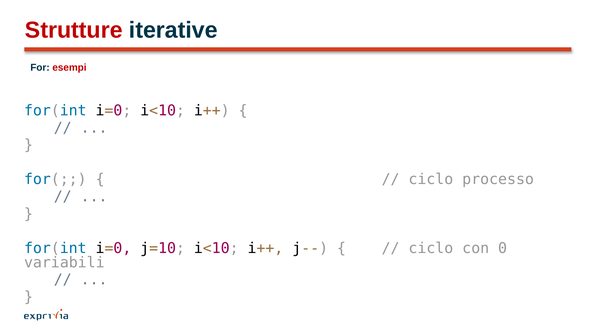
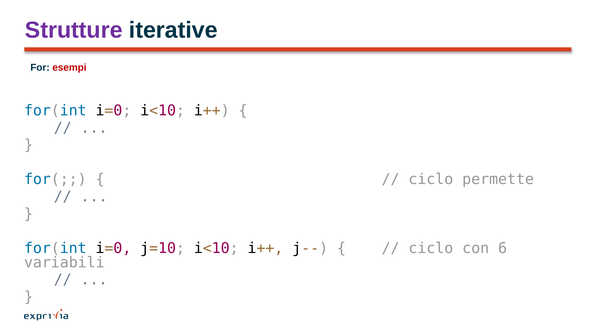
Strutture colour: red -> purple (74, 30)
processo: processo -> permette (498, 180)
0: 0 -> 6 (503, 248)
